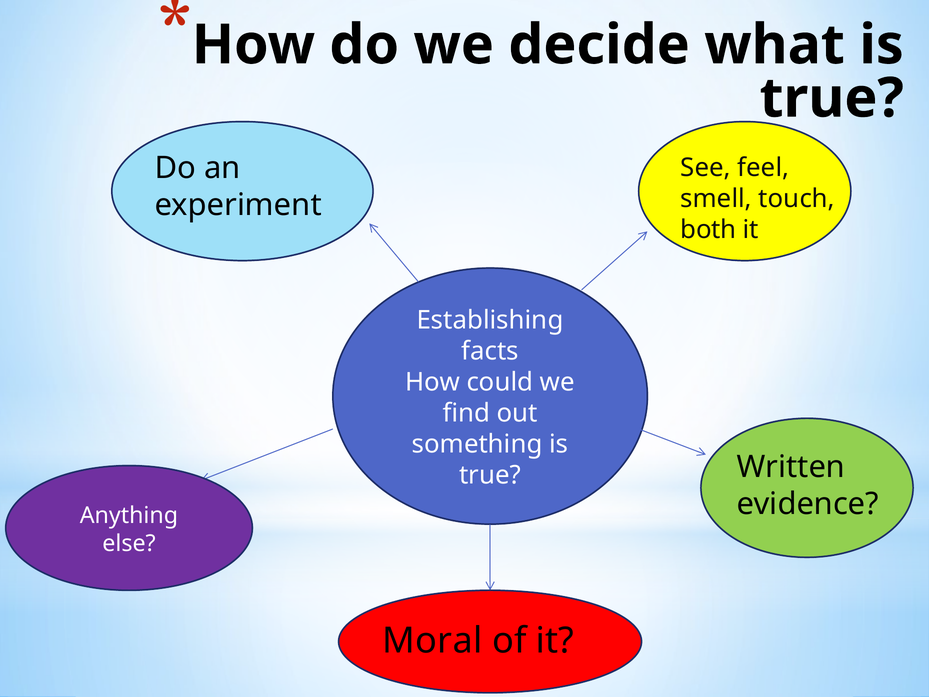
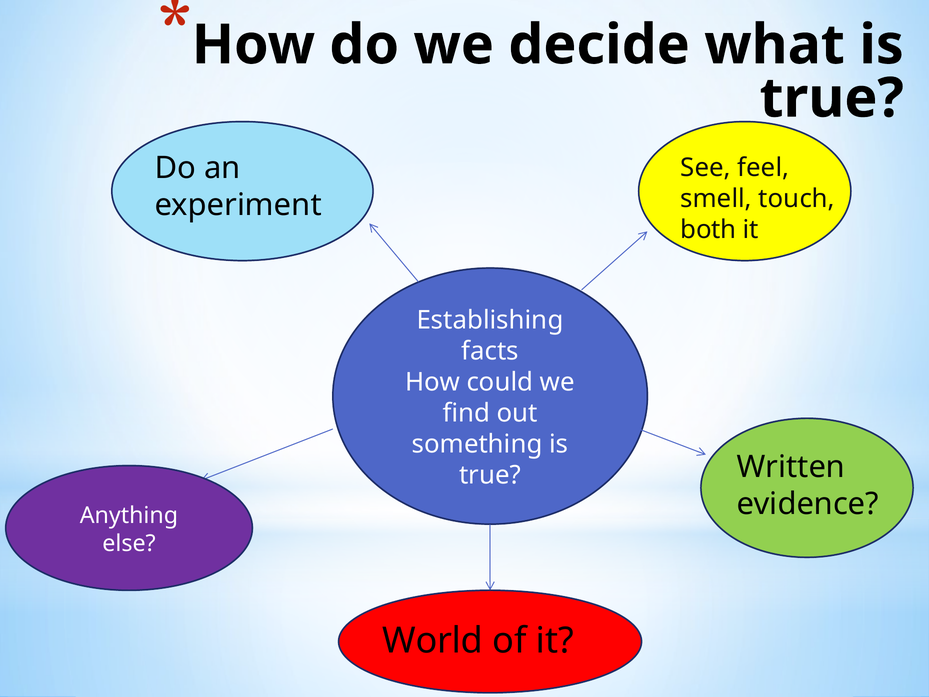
Moral: Moral -> World (433, 640)
